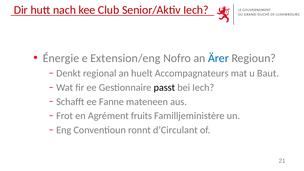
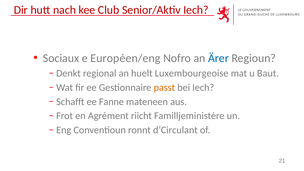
Énergie: Énergie -> Sociaux (61, 58)
Extension/eng: Extension/eng -> Européen/eng (125, 58)
Accompagnateurs: Accompagnateurs -> Luxembourgeoise (192, 73)
passt colour: black -> orange (164, 88)
fruits: fruits -> riicht (141, 116)
